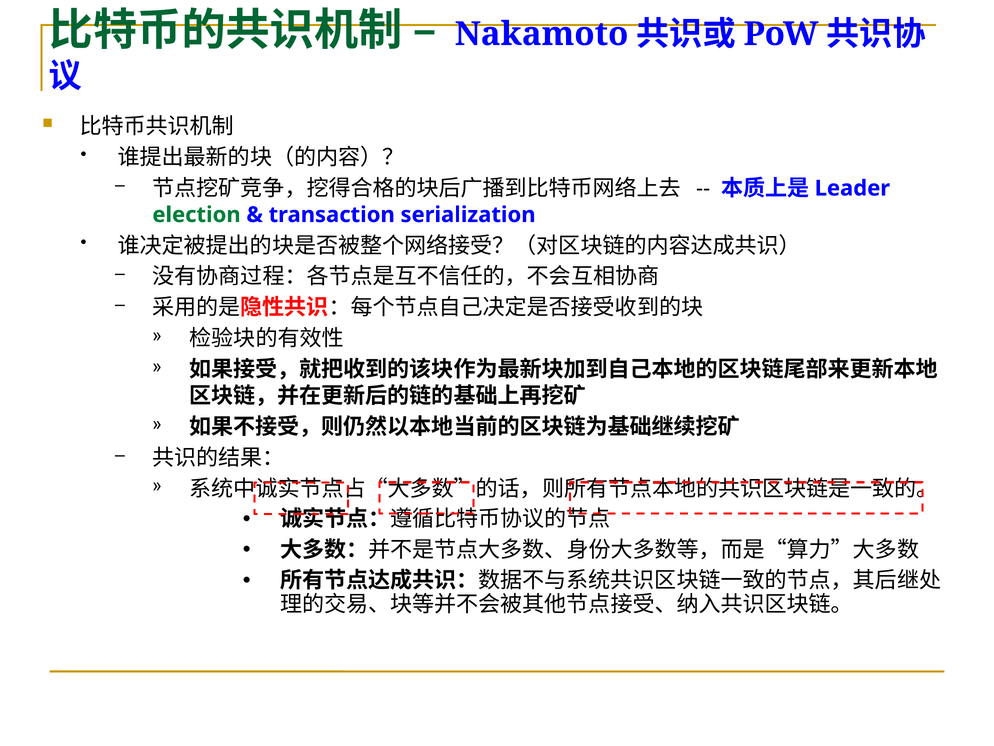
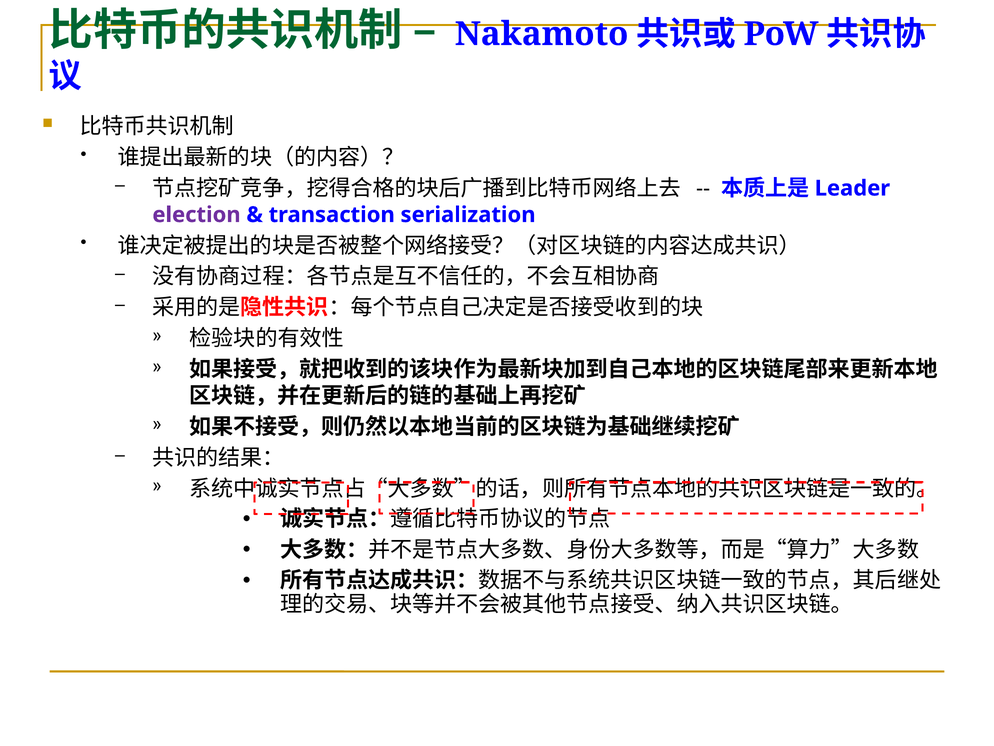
election colour: green -> purple (197, 215)
